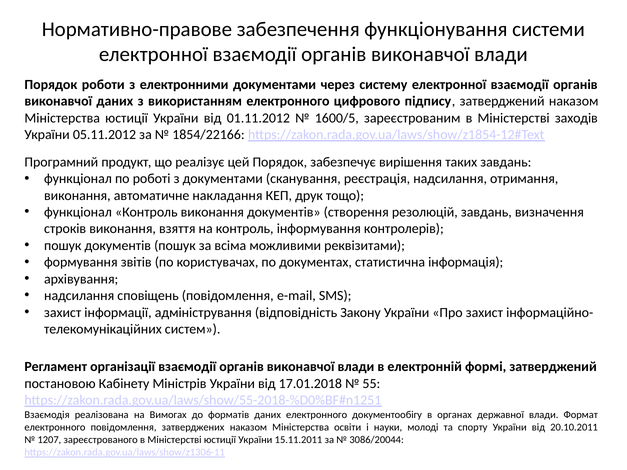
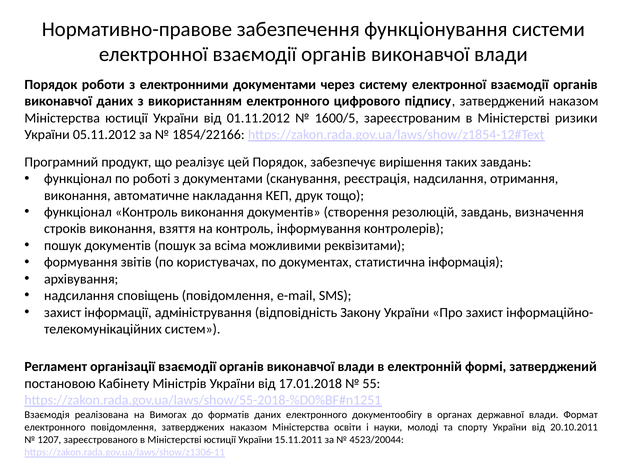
заходів: заходів -> ризики (576, 118)
3086/20044: 3086/20044 -> 4523/20044 (377, 440)
